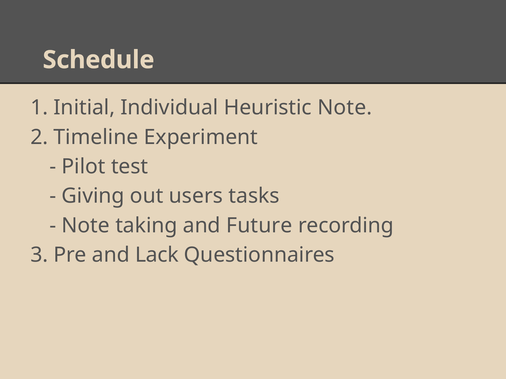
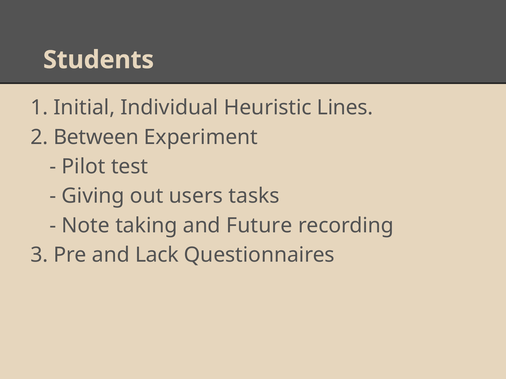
Schedule: Schedule -> Students (99, 60)
Heuristic Note: Note -> Lines (345, 108)
Timeline: Timeline -> Between (96, 137)
